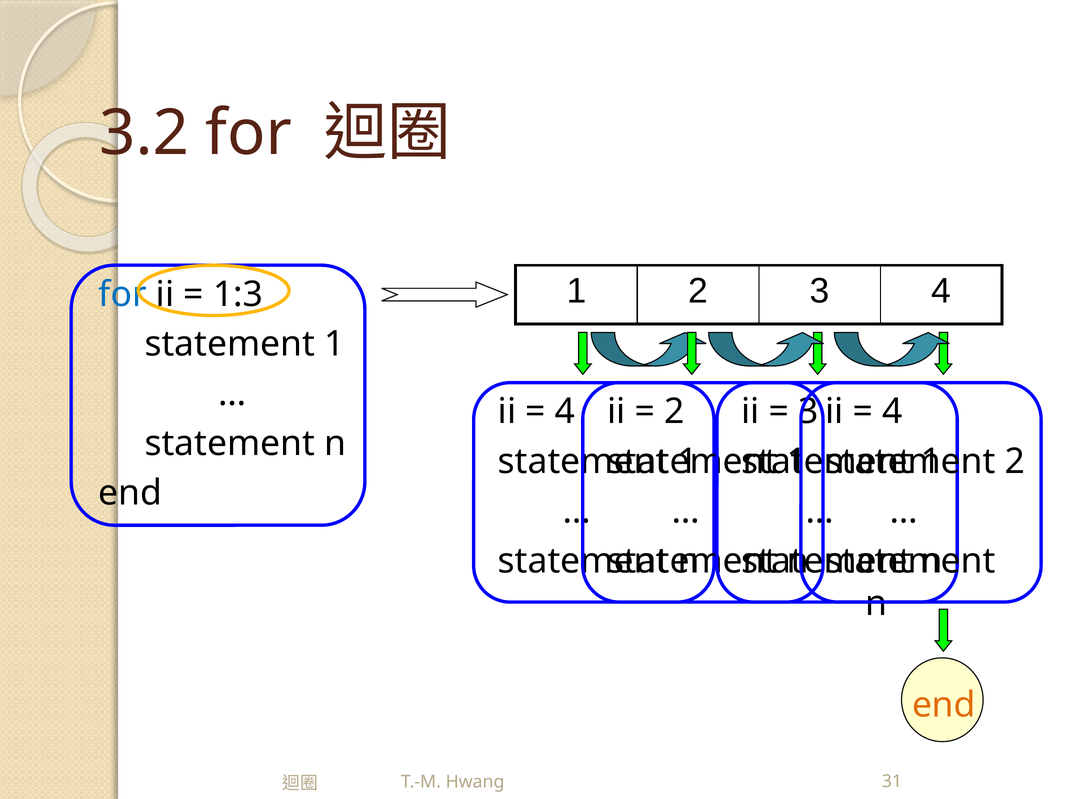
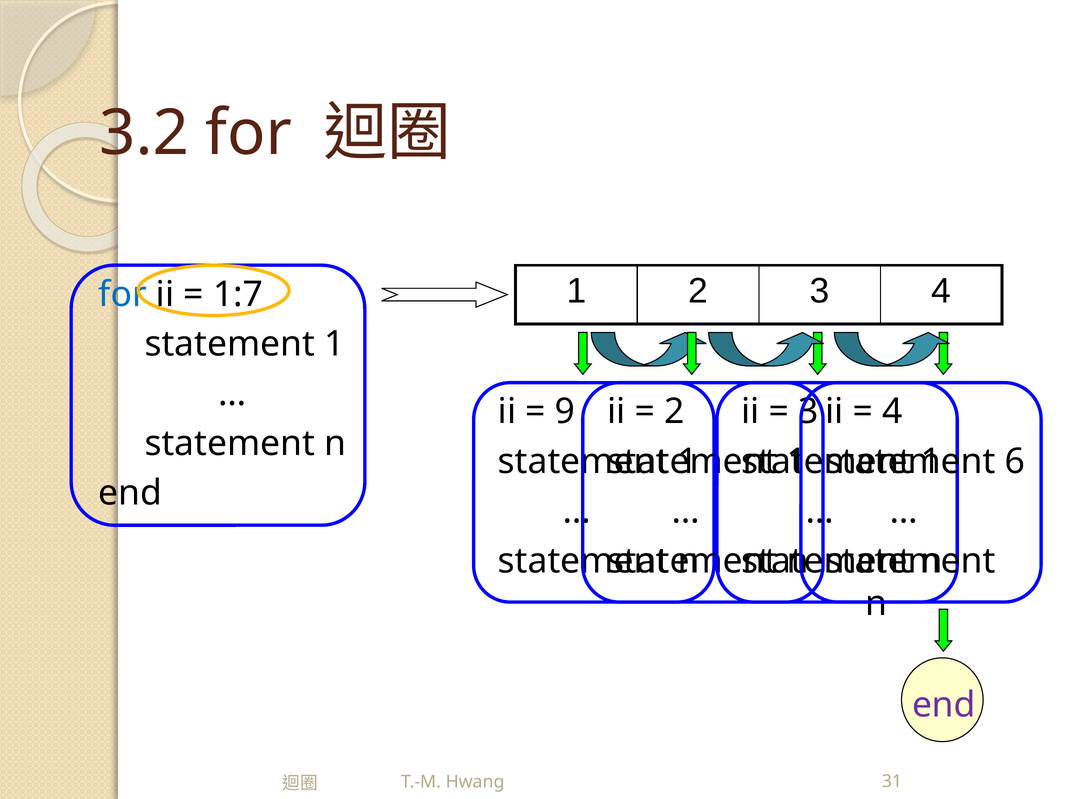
1:3: 1:3 -> 1:7 (238, 294)
4: 4 -> 9 (565, 412)
2: 2 -> 6 (1015, 461)
end colour: orange -> purple (944, 705)
